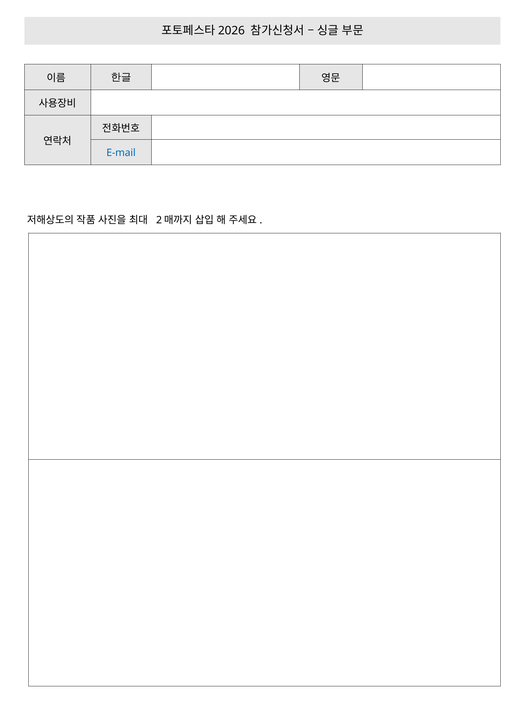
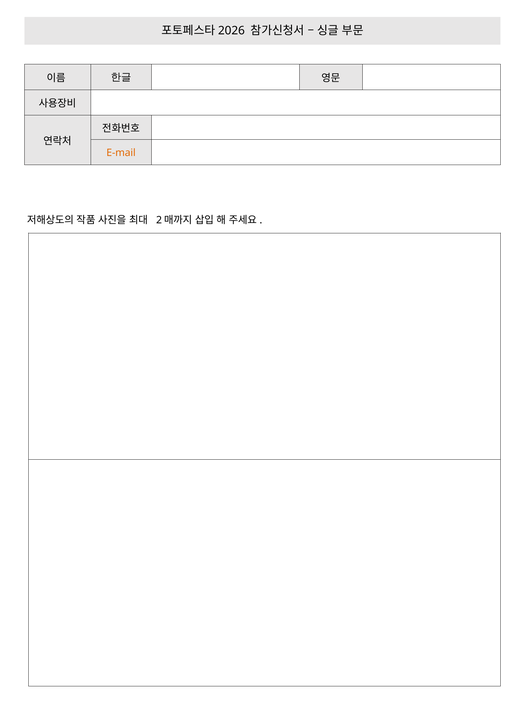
E-mail colour: blue -> orange (121, 153)
